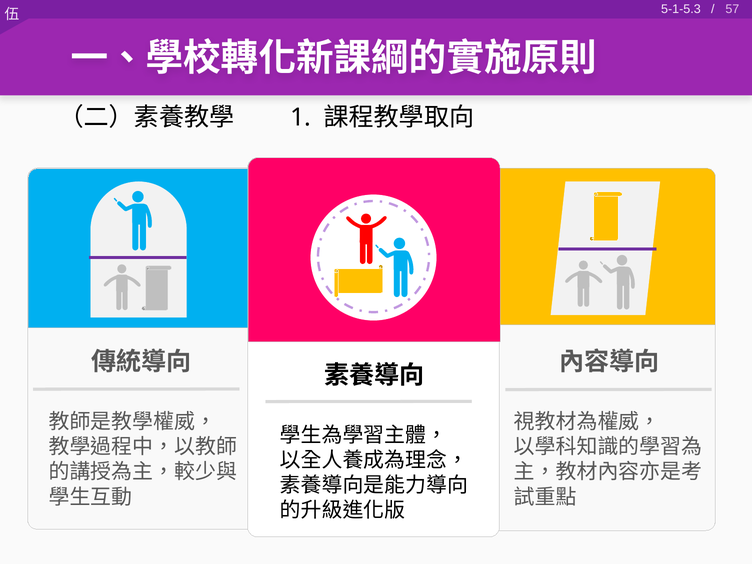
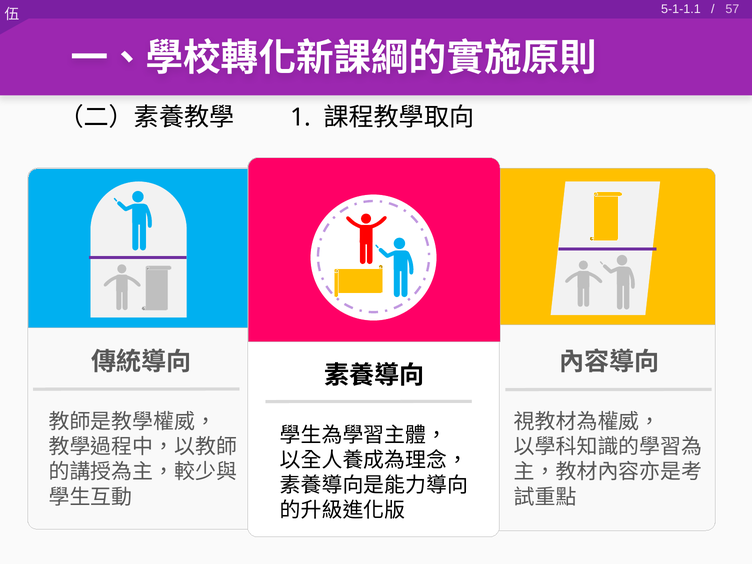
5-1-5.3: 5-1-5.3 -> 5-1-1.1 (681, 9)
